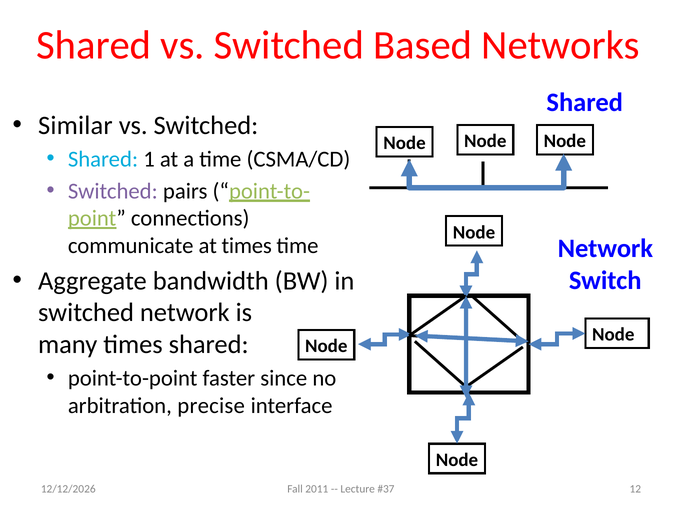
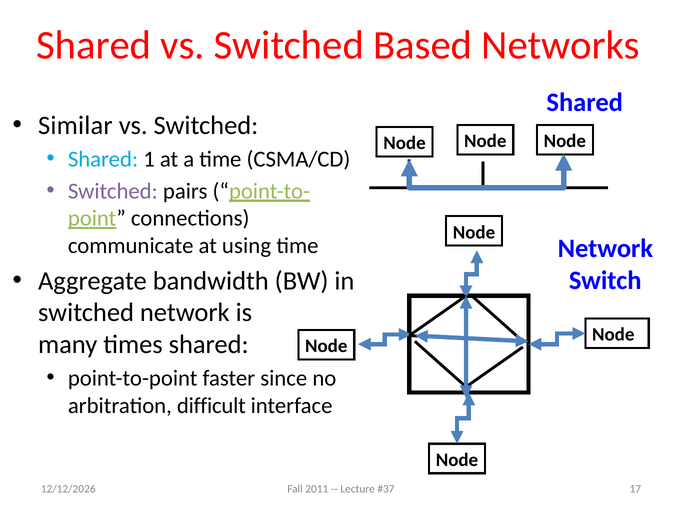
at times: times -> using (247, 245)
precise: precise -> difficult (211, 405)
12: 12 -> 17 (635, 488)
